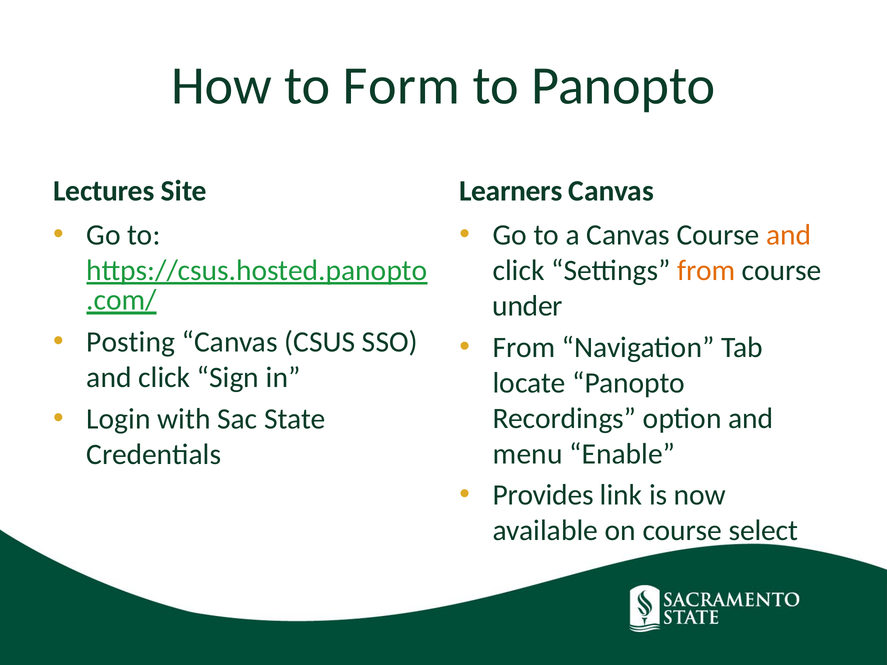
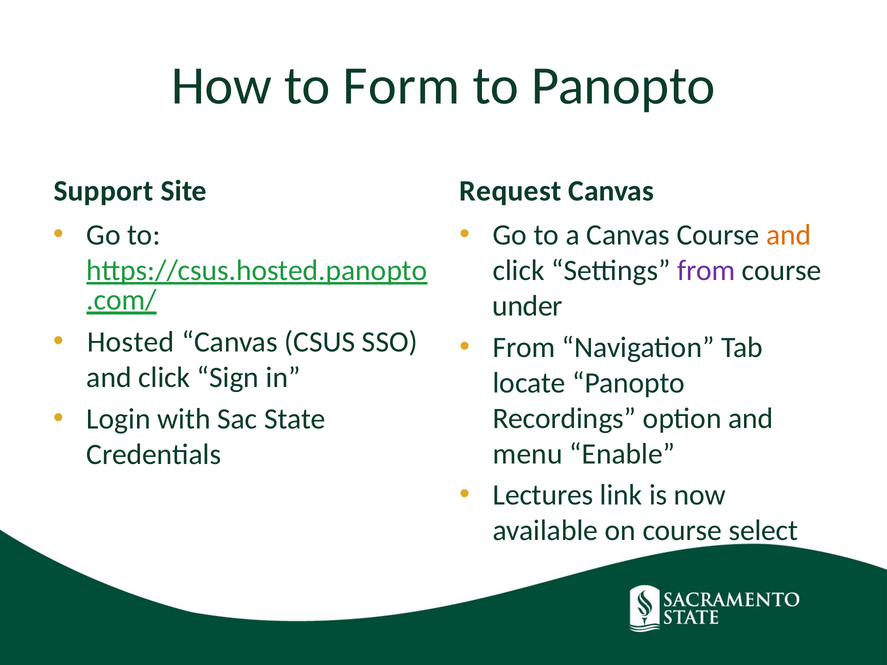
Lectures: Lectures -> Support (104, 191)
Learners: Learners -> Request (510, 191)
from colour: orange -> purple (706, 271)
Posting: Posting -> Hosted (131, 342)
Provides: Provides -> Lectures (543, 495)
